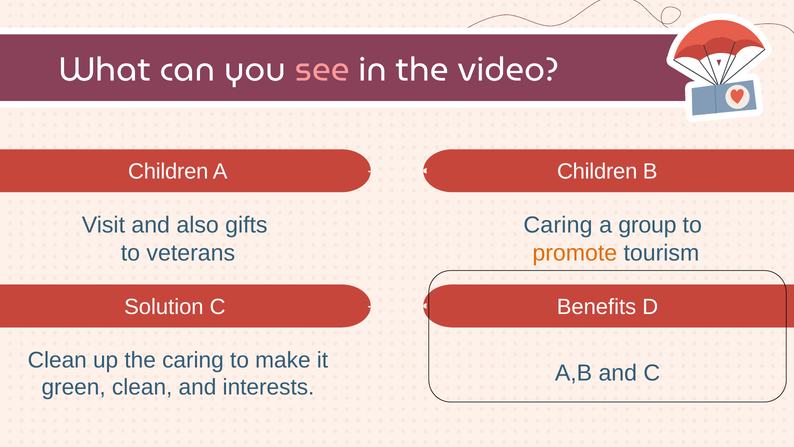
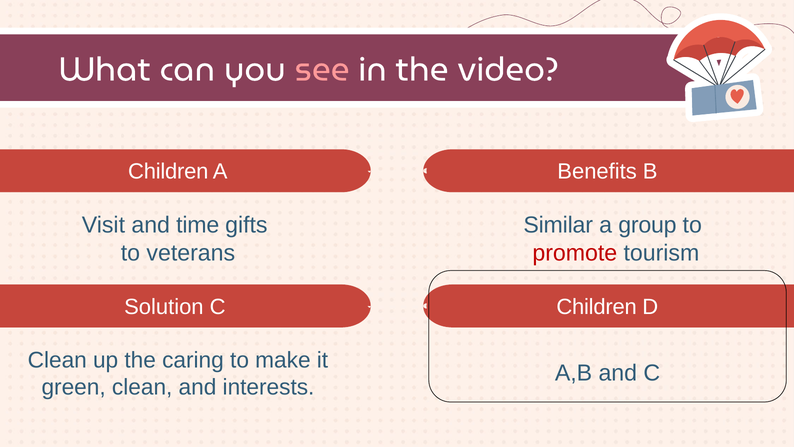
A Children: Children -> Benefits (597, 172)
also: also -> time (198, 225)
Caring: Caring -> Similar (558, 225)
promote colour: orange -> red (575, 253)
Benefits: Benefits -> Children (597, 307)
